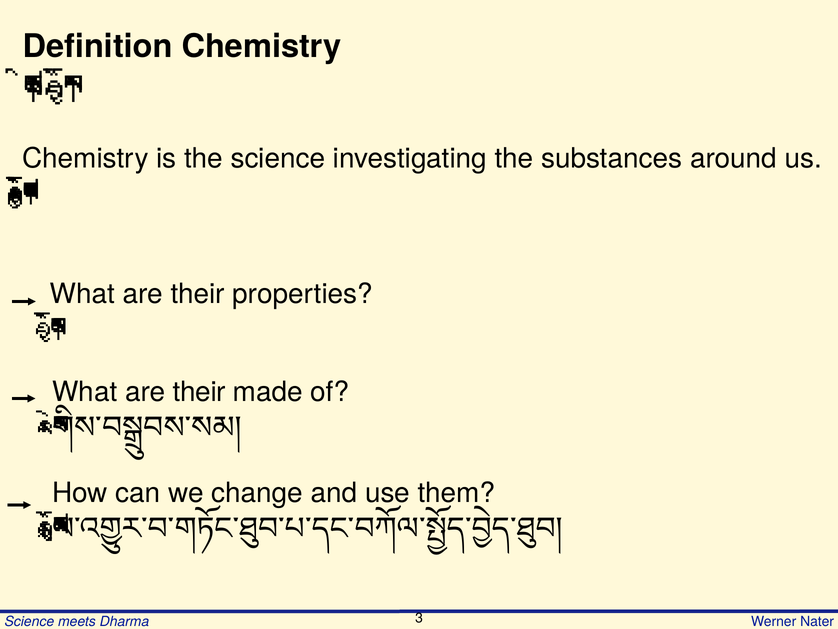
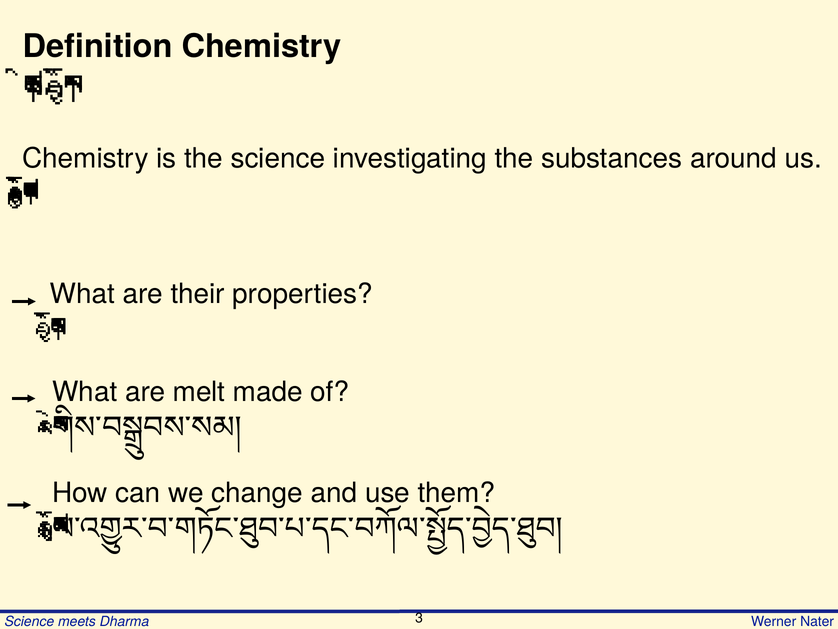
their: their -> melt (199, 392)
